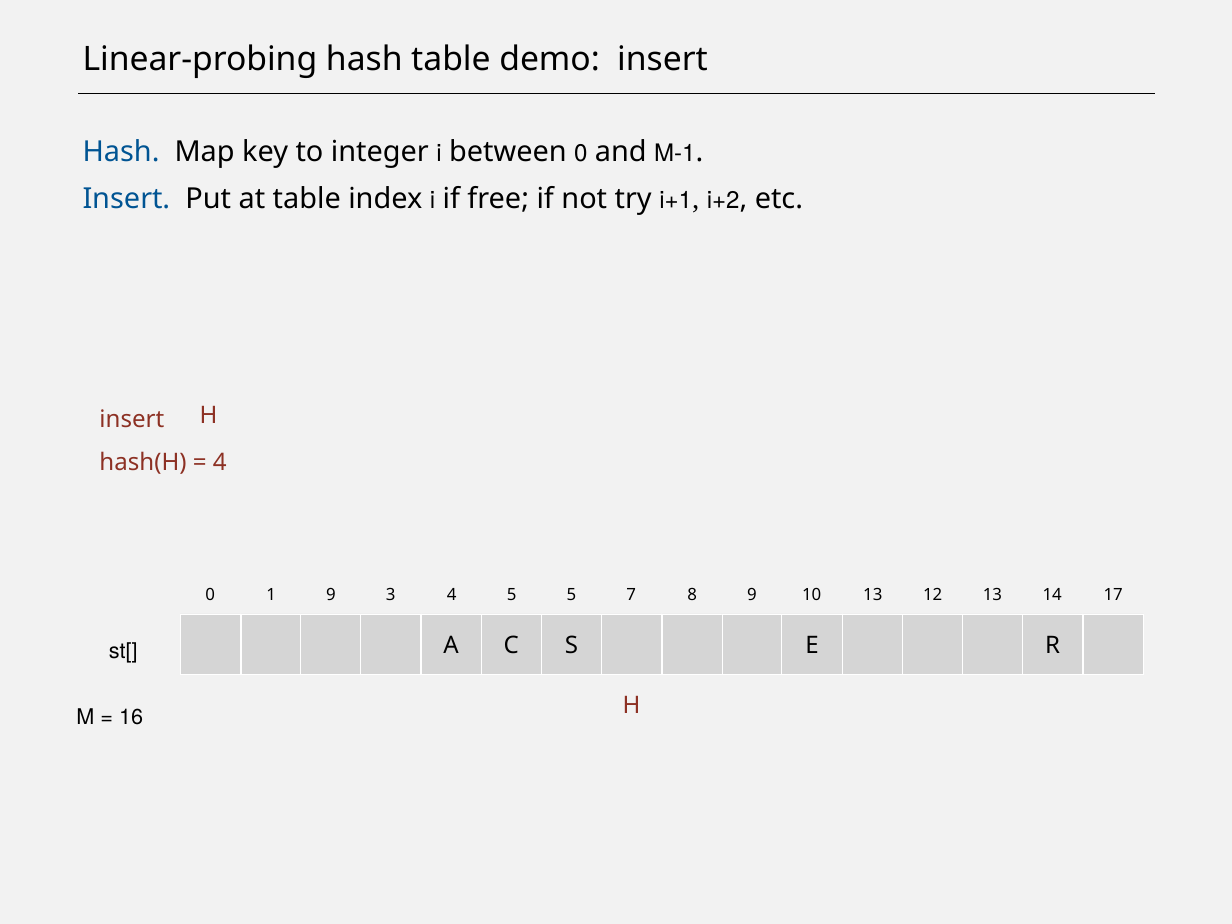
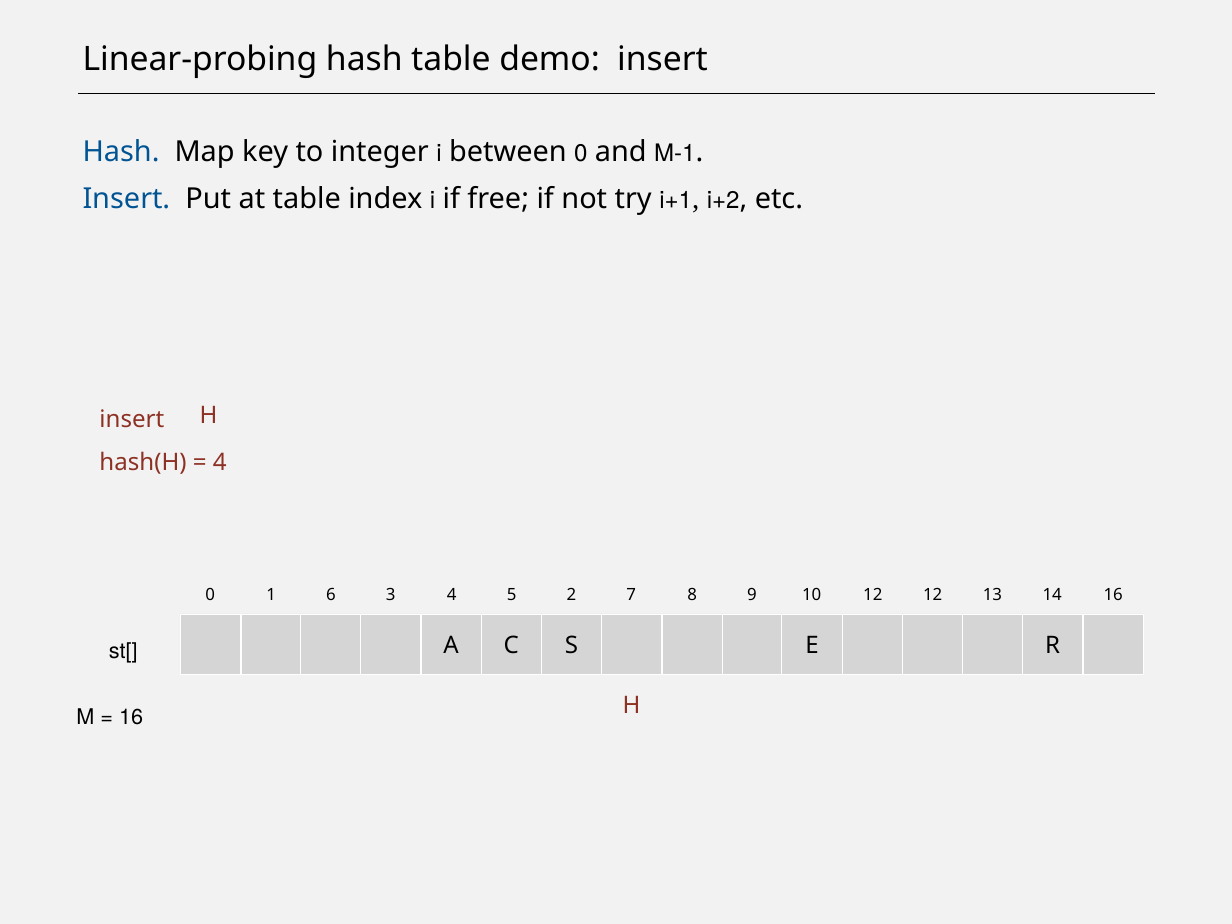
1 9: 9 -> 6 (331, 594)
5 5: 5 -> 2 (571, 594)
10 13: 13 -> 12 (873, 594)
14 17: 17 -> 16 (1113, 594)
